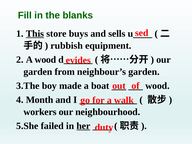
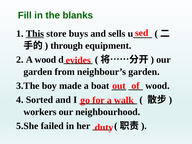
rubbish: rubbish -> through (67, 46)
Month: Month -> Sorted (39, 100)
her underline: present -> none (83, 126)
